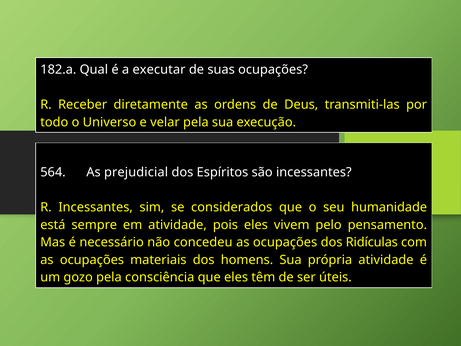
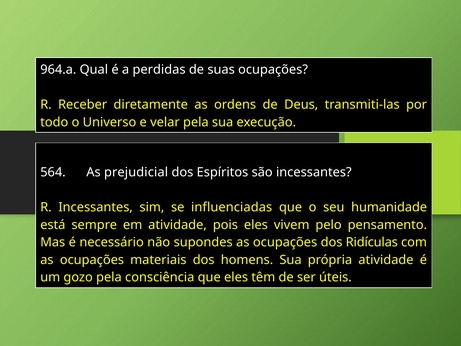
182.a: 182.a -> 964.a (58, 69)
executar: executar -> perdidas (159, 69)
considerados: considerados -> influenciadas (232, 207)
concedeu: concedeu -> supondes (203, 242)
